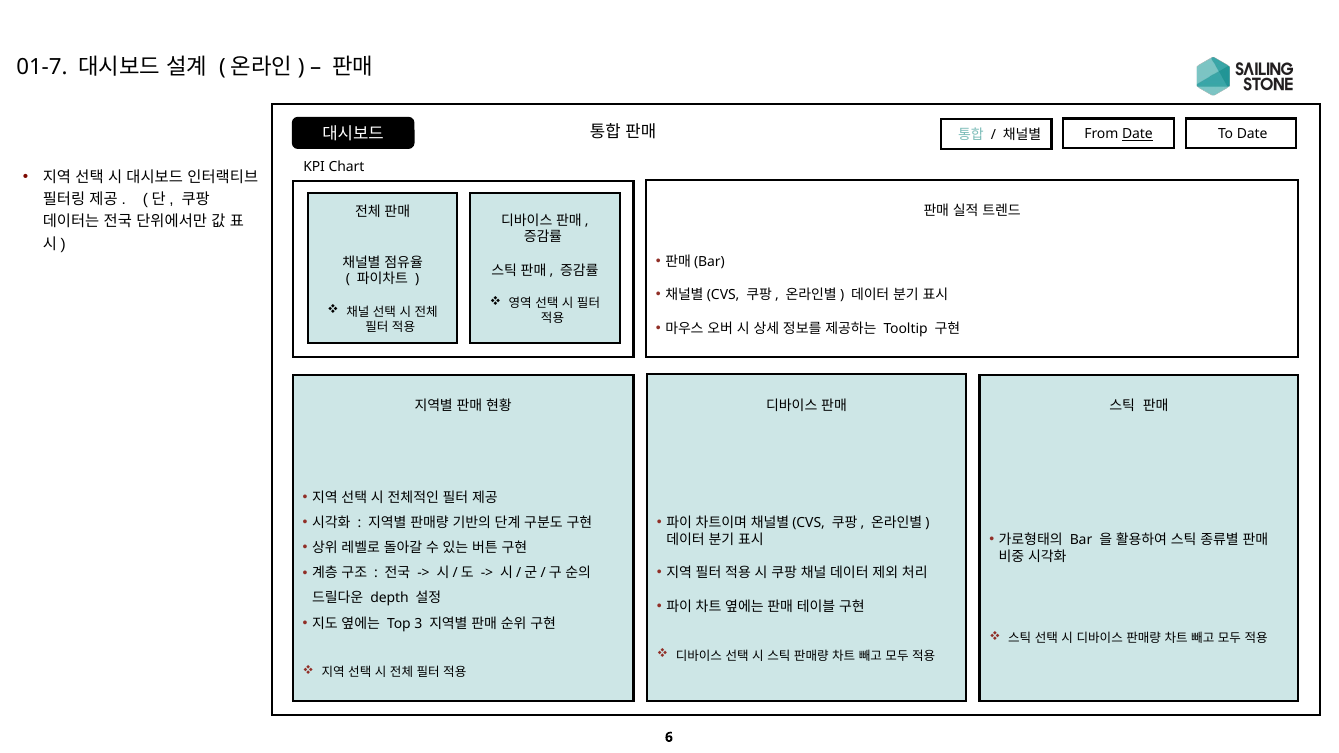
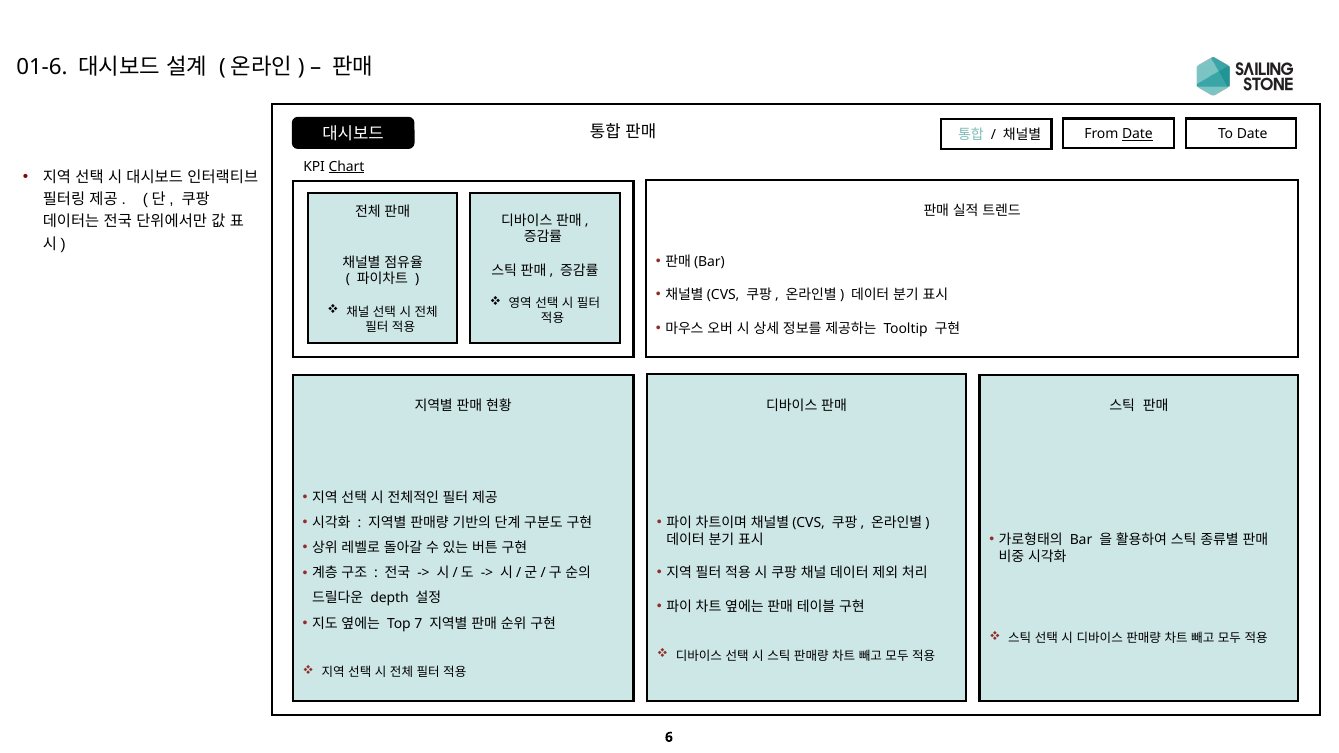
01-7: 01-7 -> 01-6 (42, 67)
Chart underline: none -> present (346, 167)
3: 3 -> 7 (418, 624)
